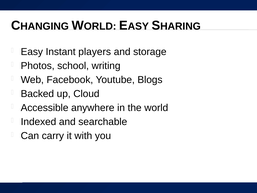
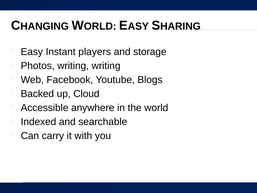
Photos school: school -> writing (73, 66)
